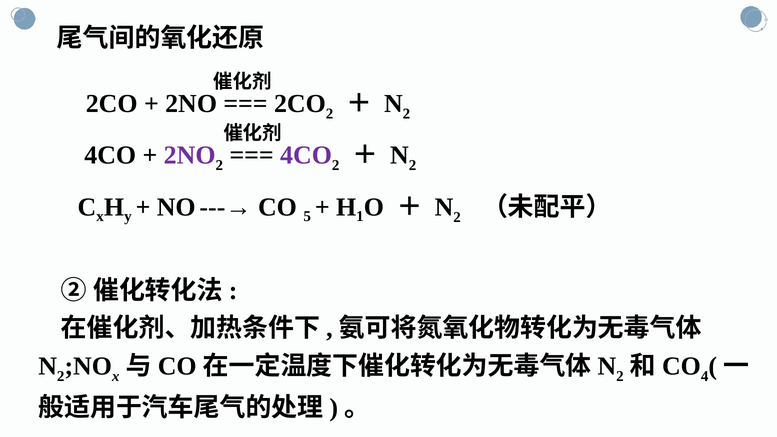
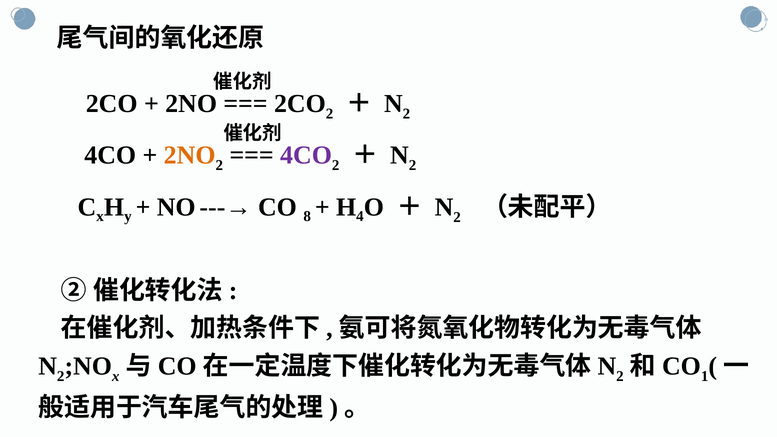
2NO colour: purple -> orange (190, 155)
5: 5 -> 8 (307, 217)
1: 1 -> 4 (360, 217)
4: 4 -> 1 (705, 376)
